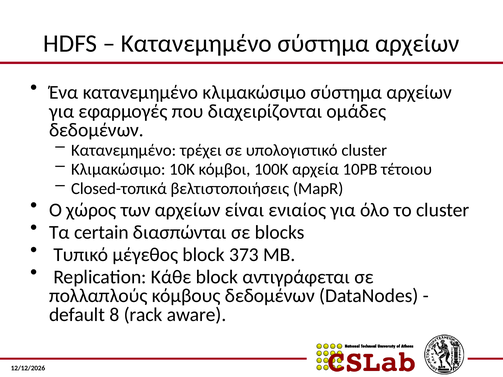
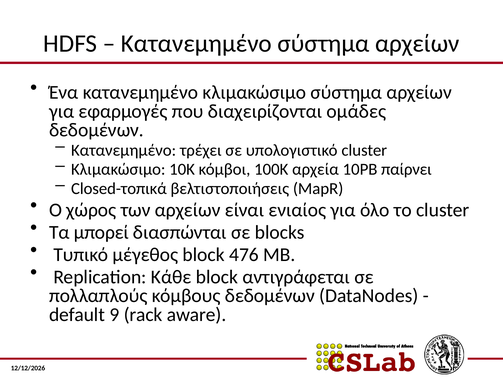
τέτοιου: τέτοιου -> παίρνει (406, 170)
certain: certain -> μπορεί (101, 233)
373: 373 -> 476 (244, 255)
8: 8 -> 9 (114, 315)
